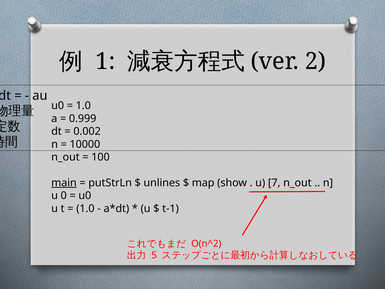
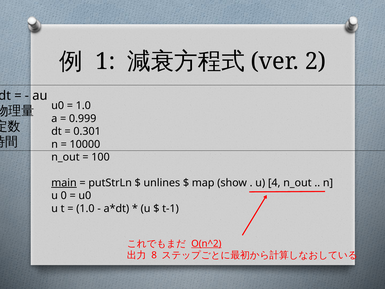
0.002: 0.002 -> 0.301 (87, 131)
7: 7 -> 4 (274, 183)
O(n^2 underline: none -> present (206, 243)
5: 5 -> 8 (154, 255)
